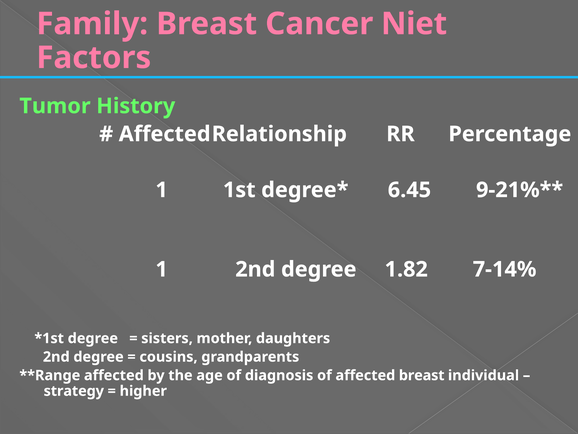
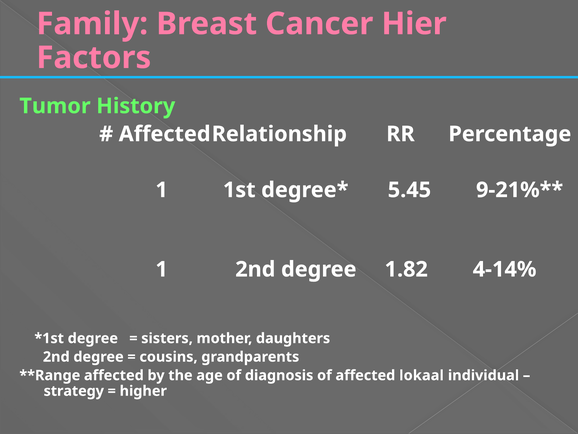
Niet: Niet -> Hier (414, 24)
6.45: 6.45 -> 5.45 (409, 190)
7-14%: 7-14% -> 4-14% (505, 269)
affected breast: breast -> lokaal (422, 375)
